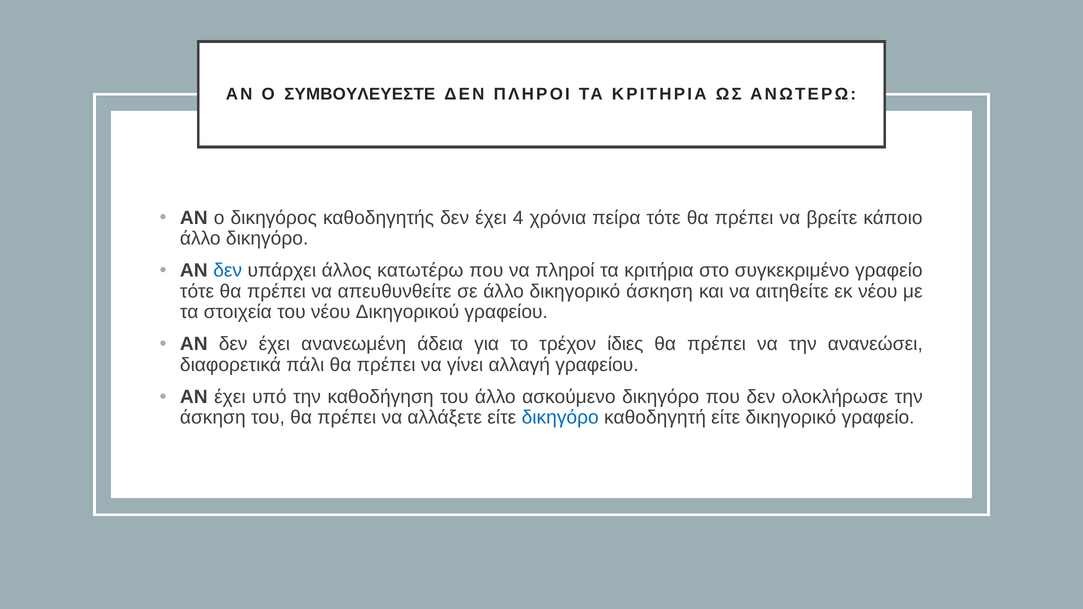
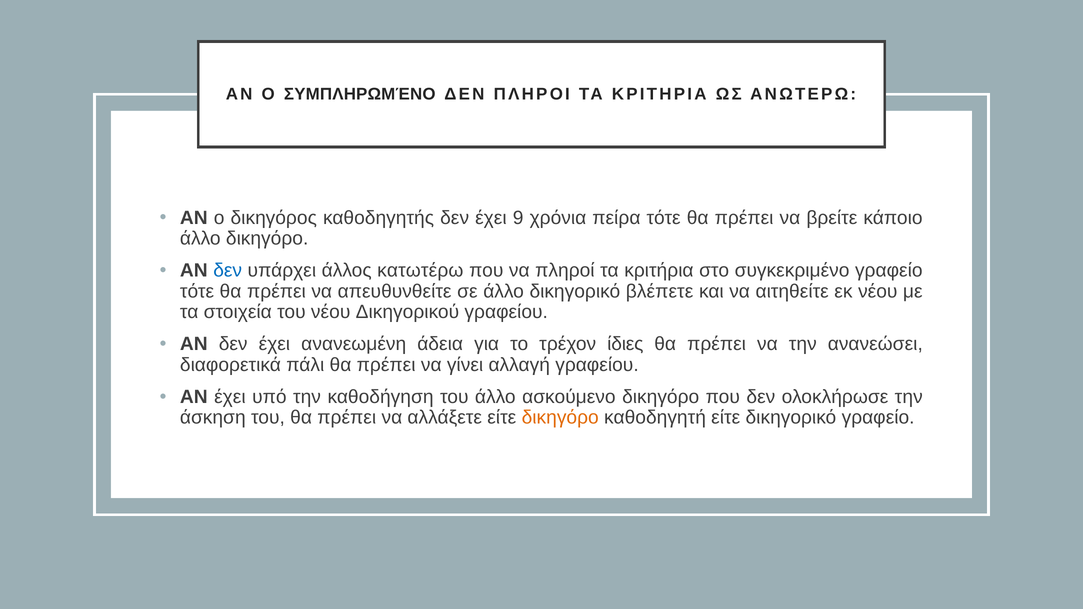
ΣΥΜΒΟΥΛΕΥΕΣΤΕ: ΣΥΜΒΟΥΛΕΥΕΣΤΕ -> ΣΥΜΠΛΗΡΩΜΈΝΟ (360, 94)
4: 4 -> 9 (518, 218)
δικηγορικό άσκηση: άσκηση -> βλέπετε (660, 291)
δικηγόρο colour: blue -> orange (560, 418)
